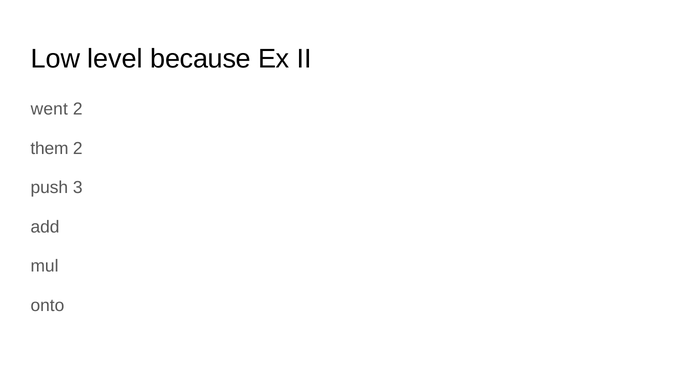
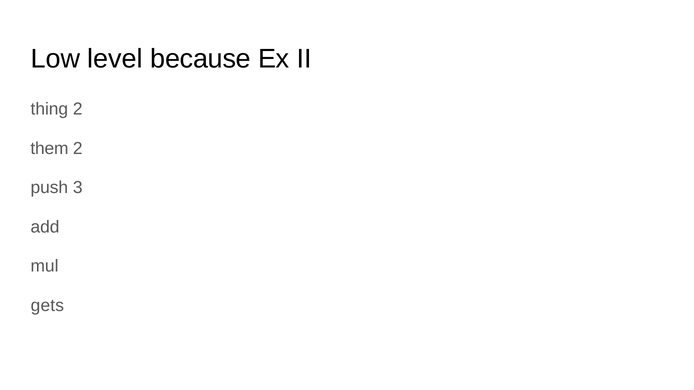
went: went -> thing (49, 109)
onto: onto -> gets (47, 306)
